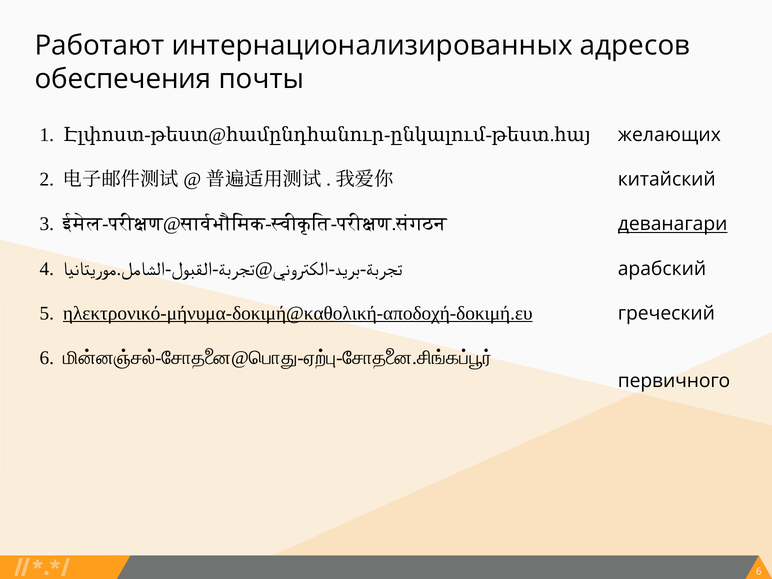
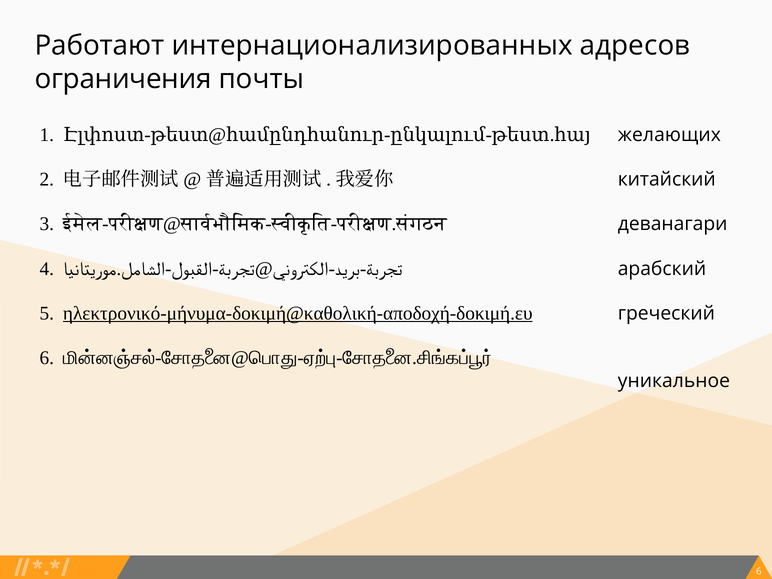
обеспечения: обеспечения -> ограничения (123, 79)
деванагари underline: present -> none (673, 224)
первичного: первичного -> уникальное (674, 381)
